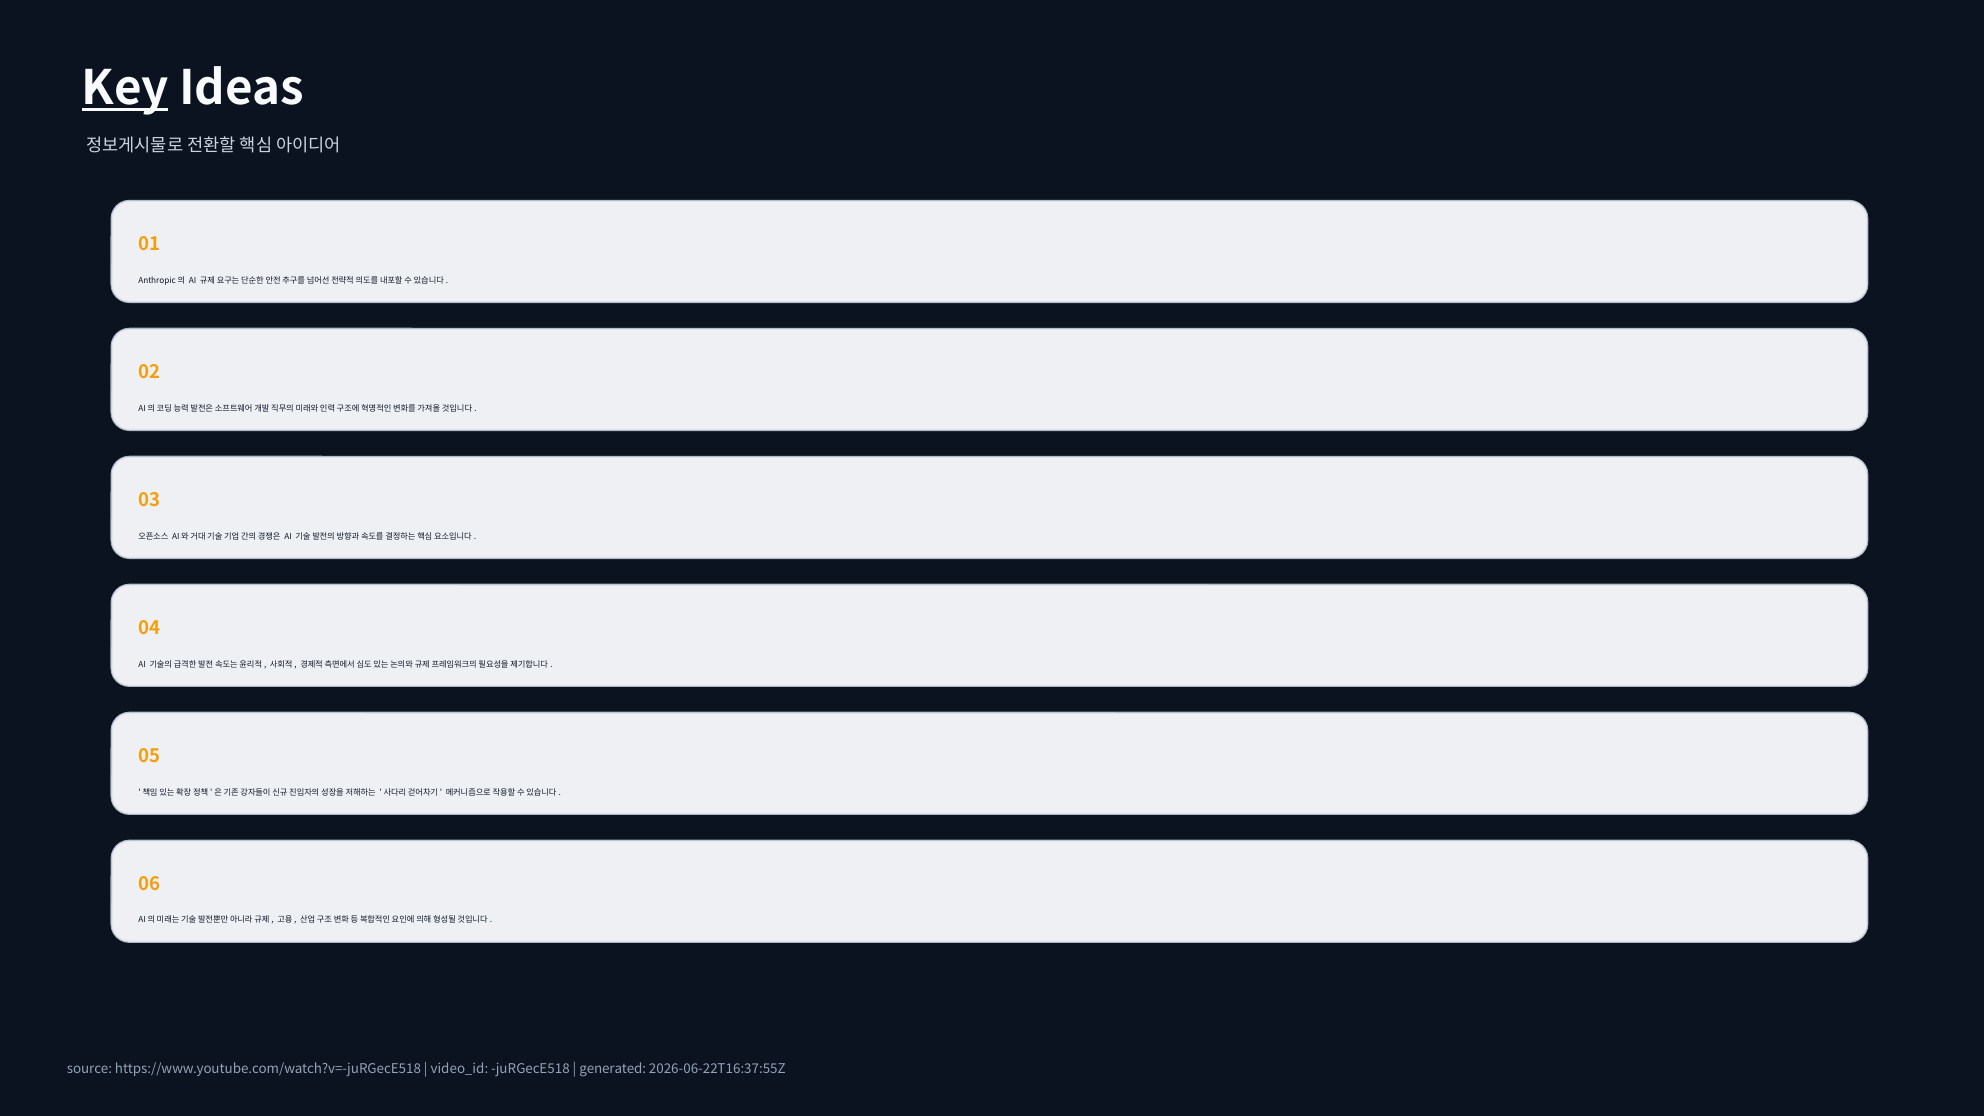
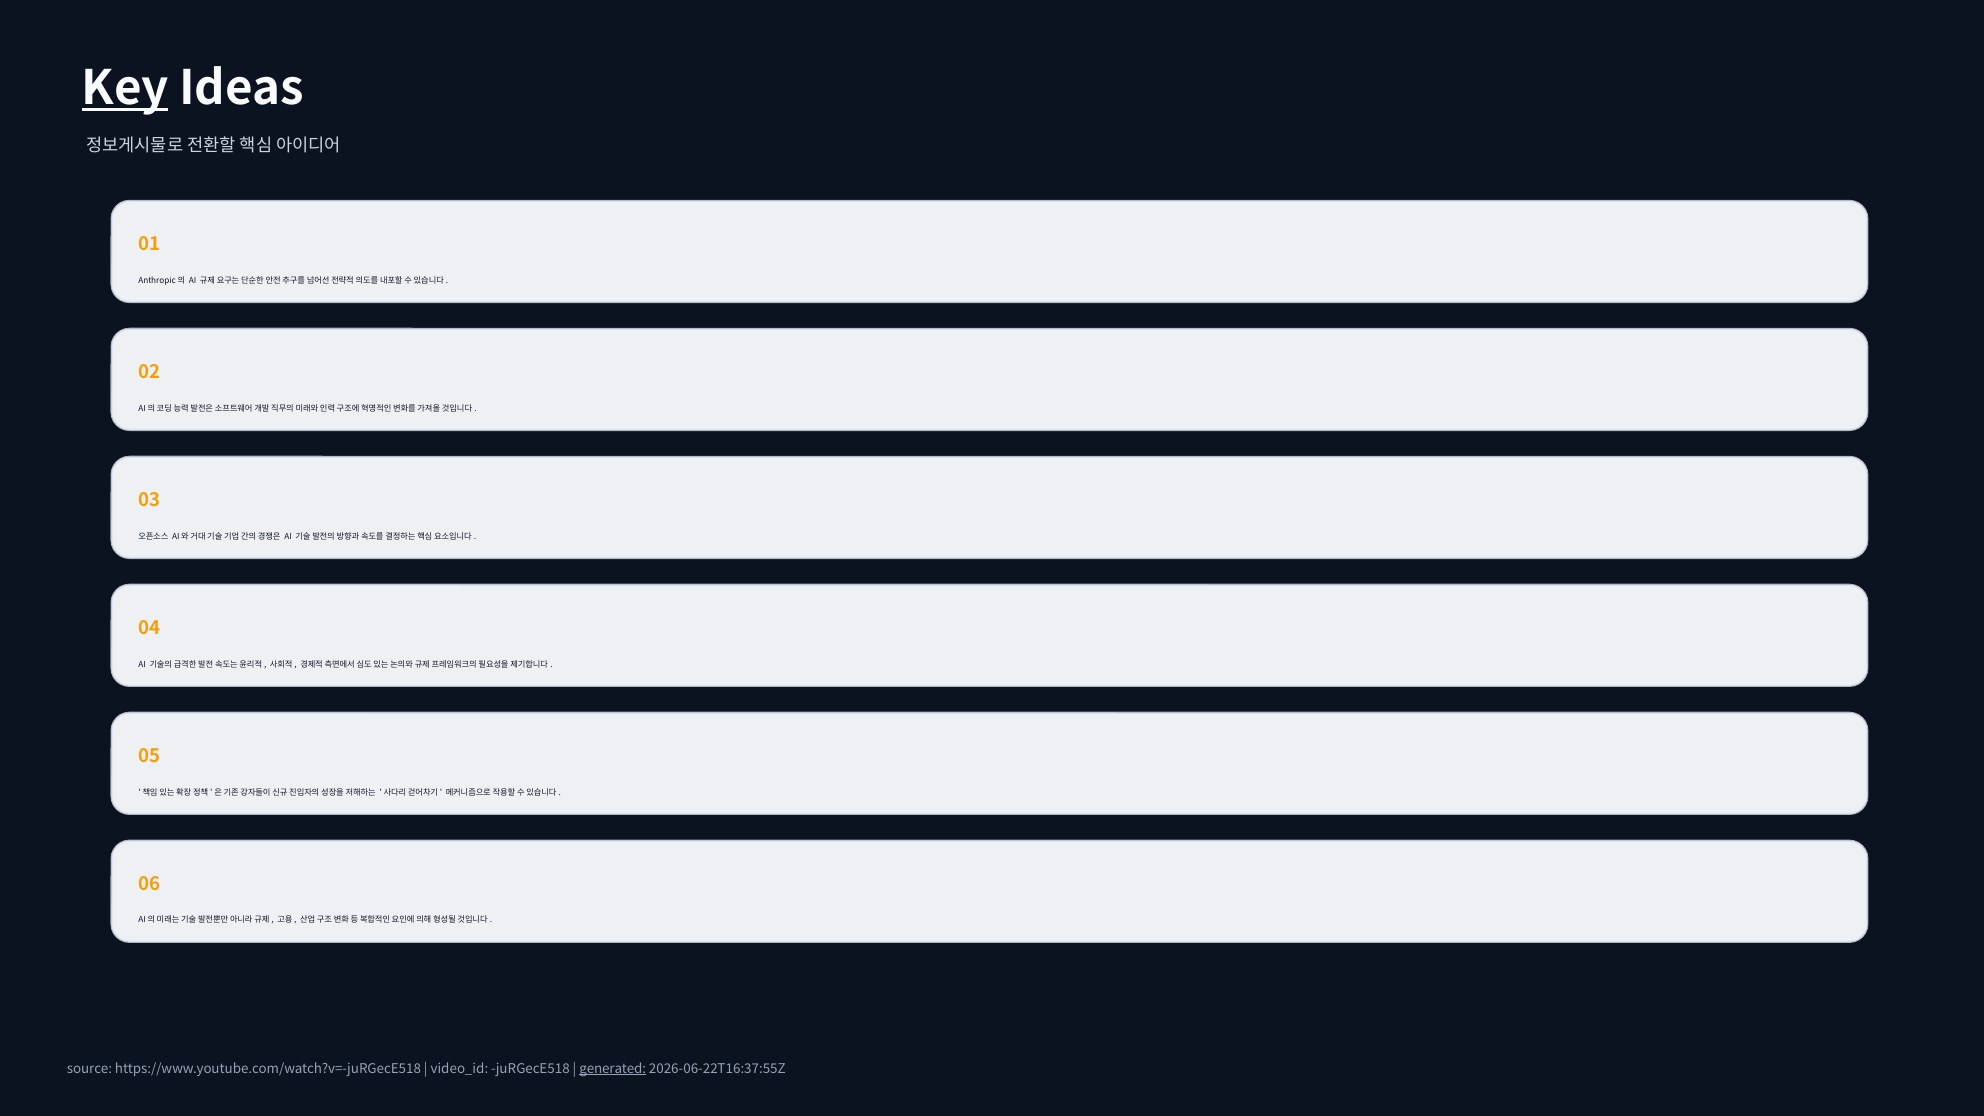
generated underline: none -> present (613, 1069)
